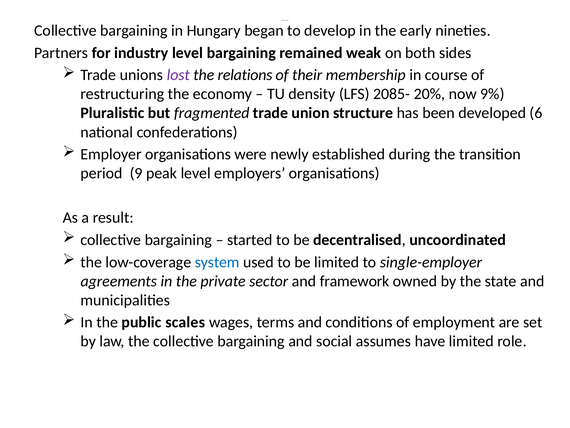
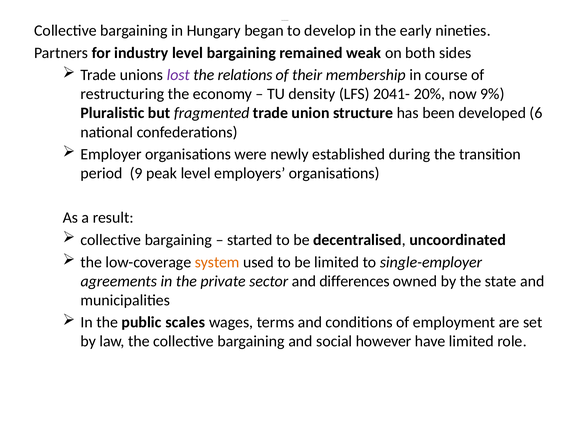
2085-: 2085- -> 2041- (392, 94)
system colour: blue -> orange (217, 262)
framework: framework -> differences (355, 281)
assumes: assumes -> however (384, 341)
